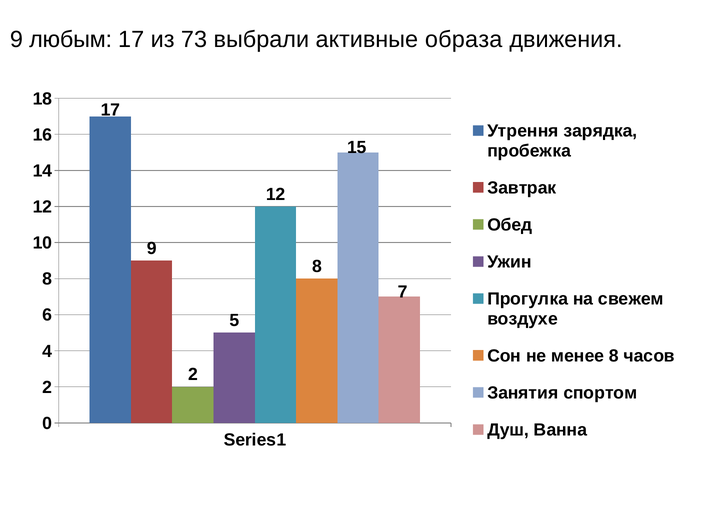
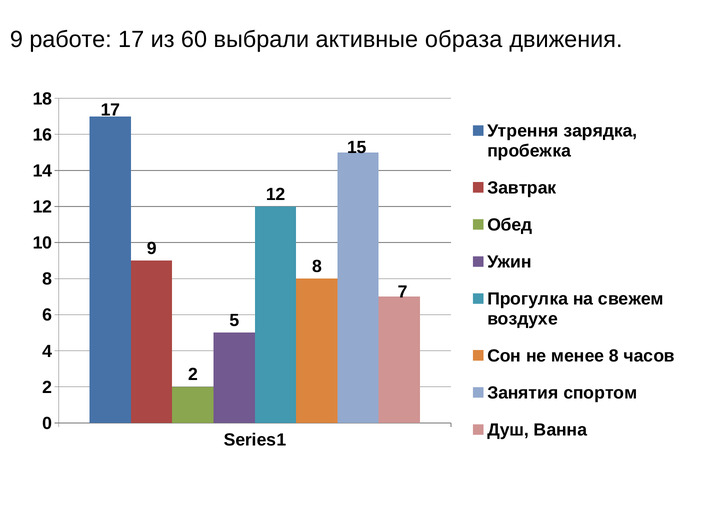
любым: любым -> работе (71, 40)
73: 73 -> 60 (194, 40)
